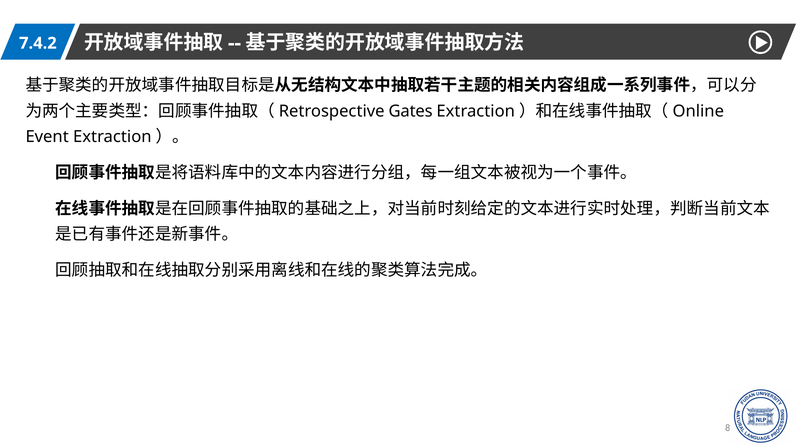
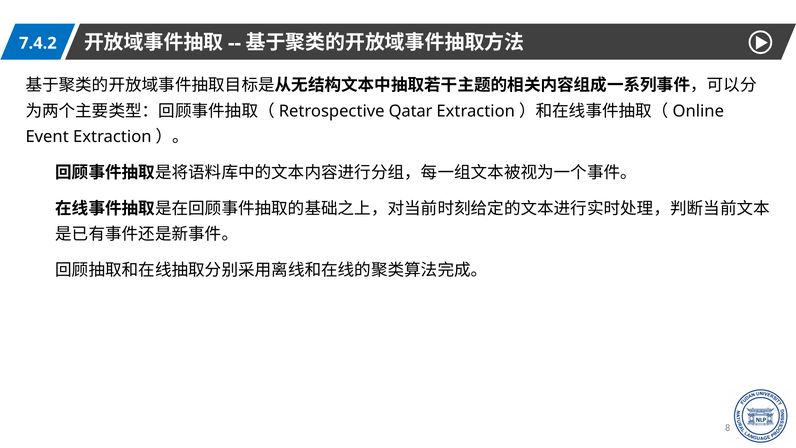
Gates: Gates -> Qatar (411, 111)
